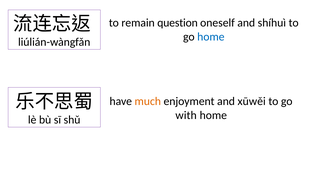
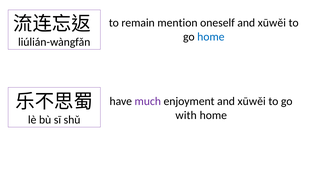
question: question -> mention (177, 23)
oneself and shíhuì: shíhuì -> xūwěi (272, 23)
much colour: orange -> purple (148, 101)
